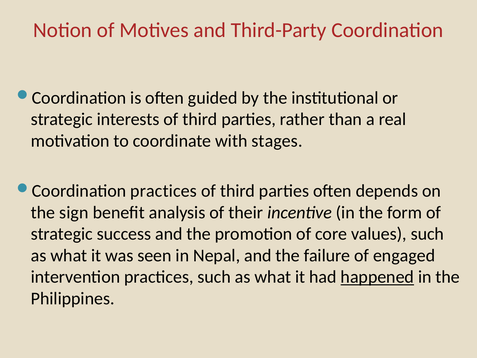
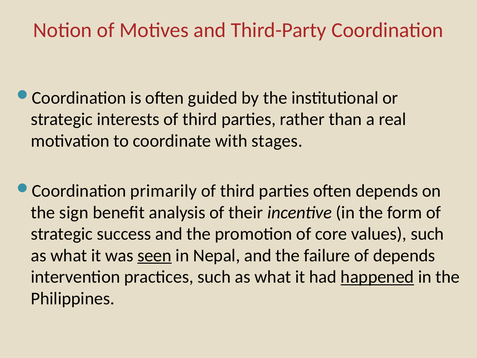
practices: practices -> primarily (164, 191)
seen underline: none -> present (155, 255)
of engaged: engaged -> depends (404, 255)
